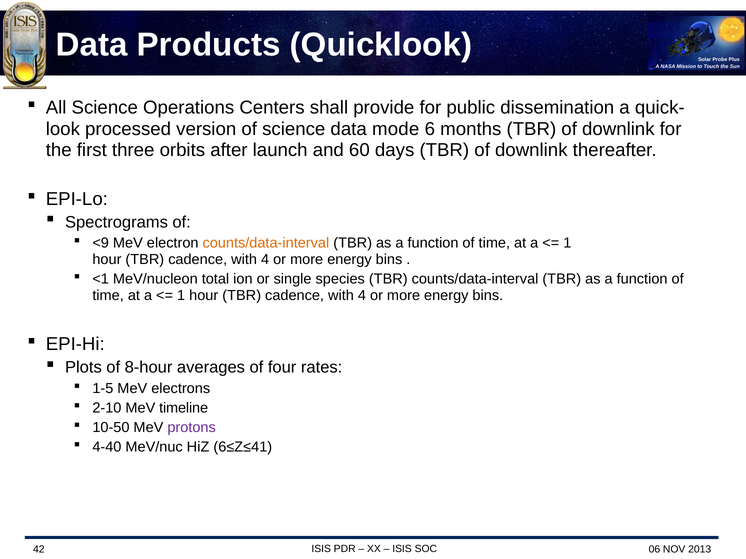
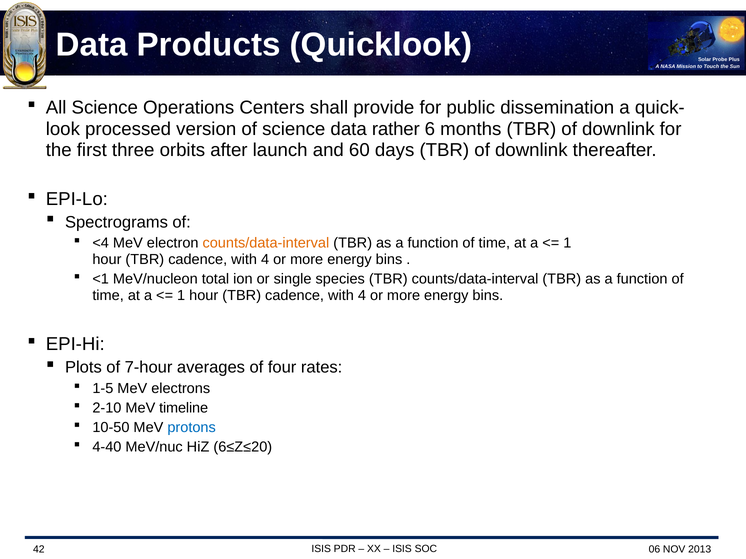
mode: mode -> rather (396, 129)
<9: <9 -> <4 (101, 243)
8-hour: 8-hour -> 7-hour (149, 368)
protons colour: purple -> blue (192, 428)
6≤Z≤41: 6≤Z≤41 -> 6≤Z≤20 (243, 448)
